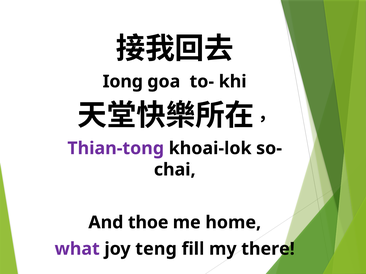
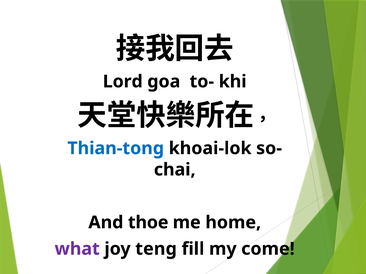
Iong: Iong -> Lord (123, 82)
Thian-tong colour: purple -> blue (116, 149)
there: there -> come (268, 249)
